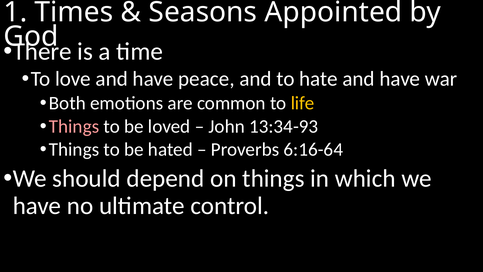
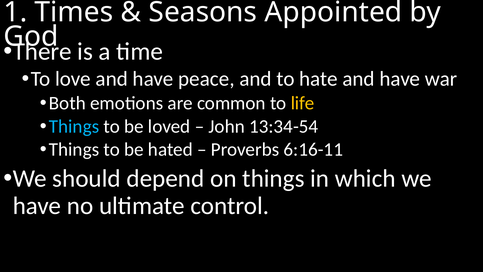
Things colour: pink -> light blue (74, 126)
13:34-93: 13:34-93 -> 13:34-54 (284, 126)
6:16-64: 6:16-64 -> 6:16-11 (313, 149)
